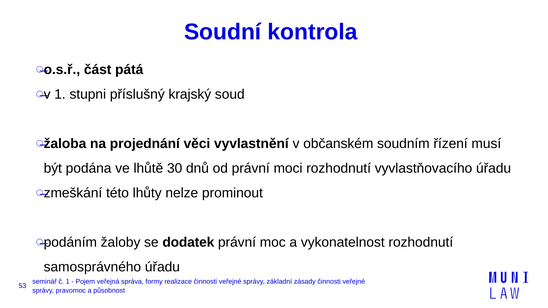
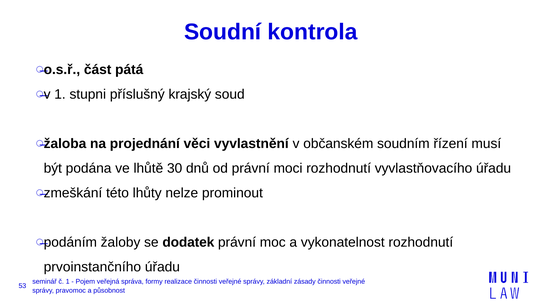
samosprávného: samosprávného -> prvoinstančního (92, 267)
